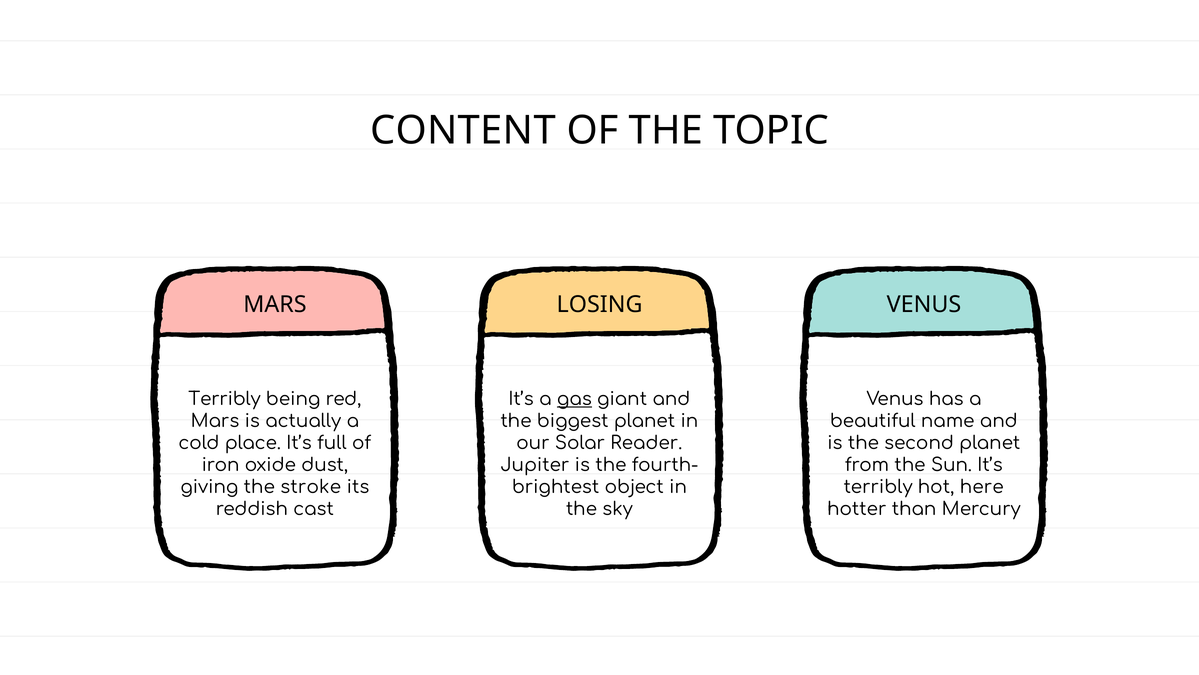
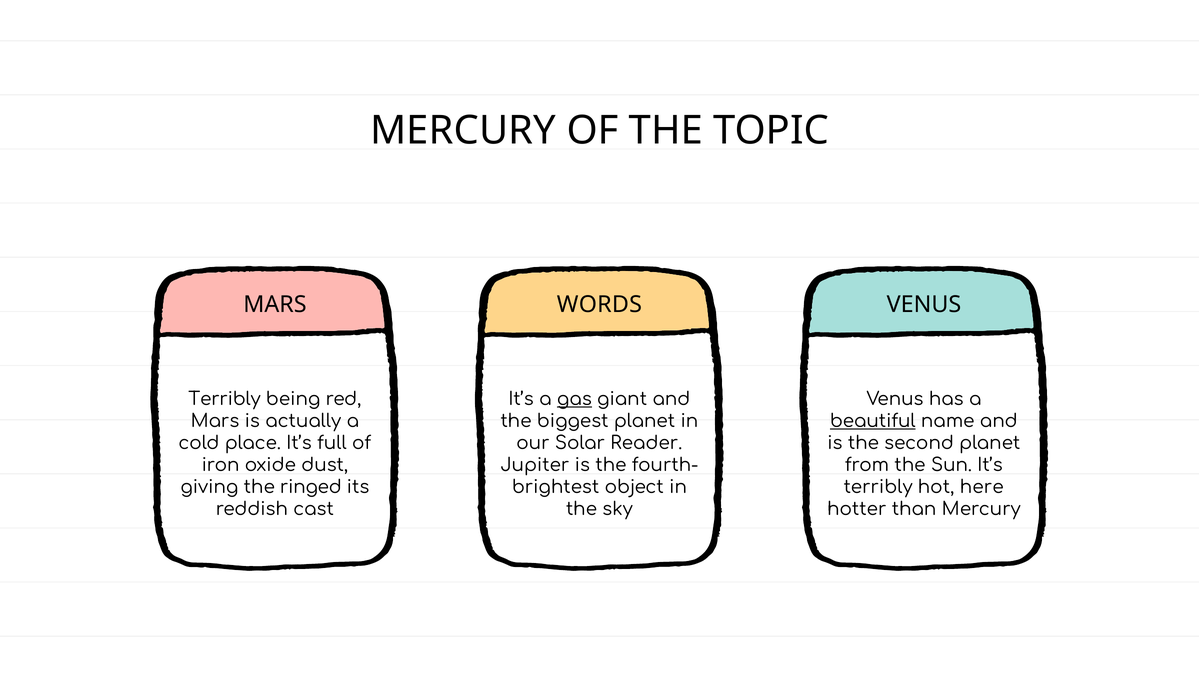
CONTENT: CONTENT -> MERCURY (463, 131)
LOSING: LOSING -> WORDS (599, 304)
beautiful underline: none -> present (873, 421)
stroke: stroke -> ringed (311, 487)
